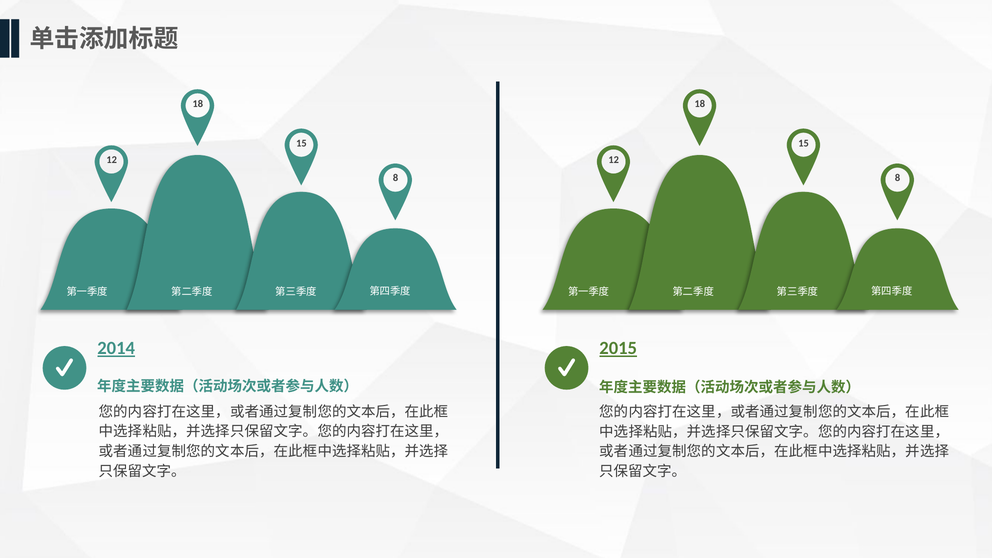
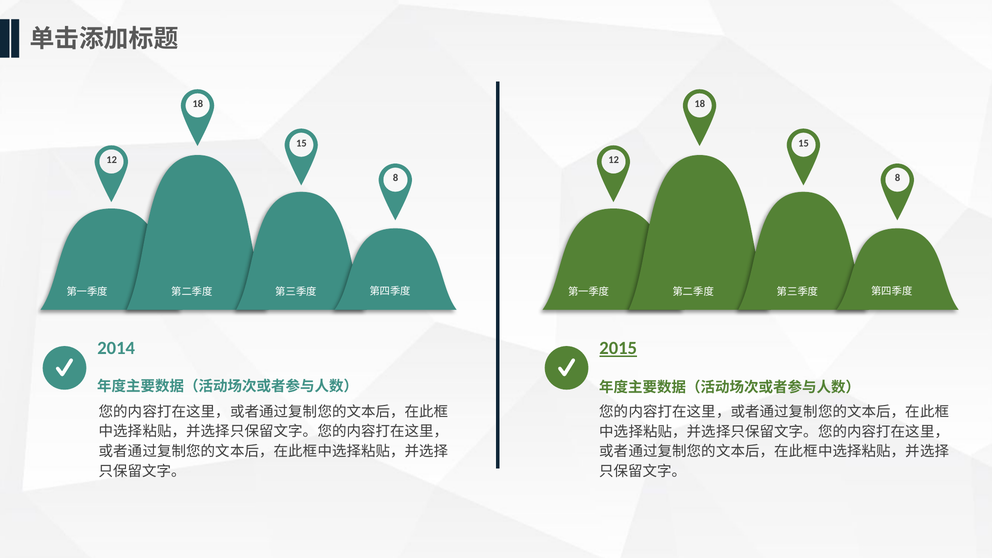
2014 underline: present -> none (116, 348)
